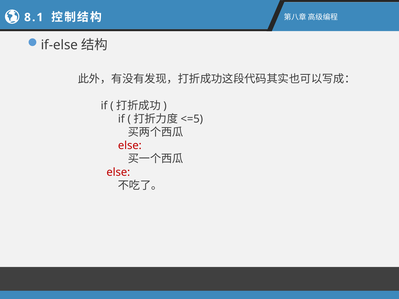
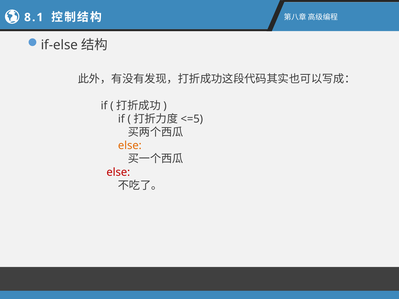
else colour: red -> orange (130, 146)
